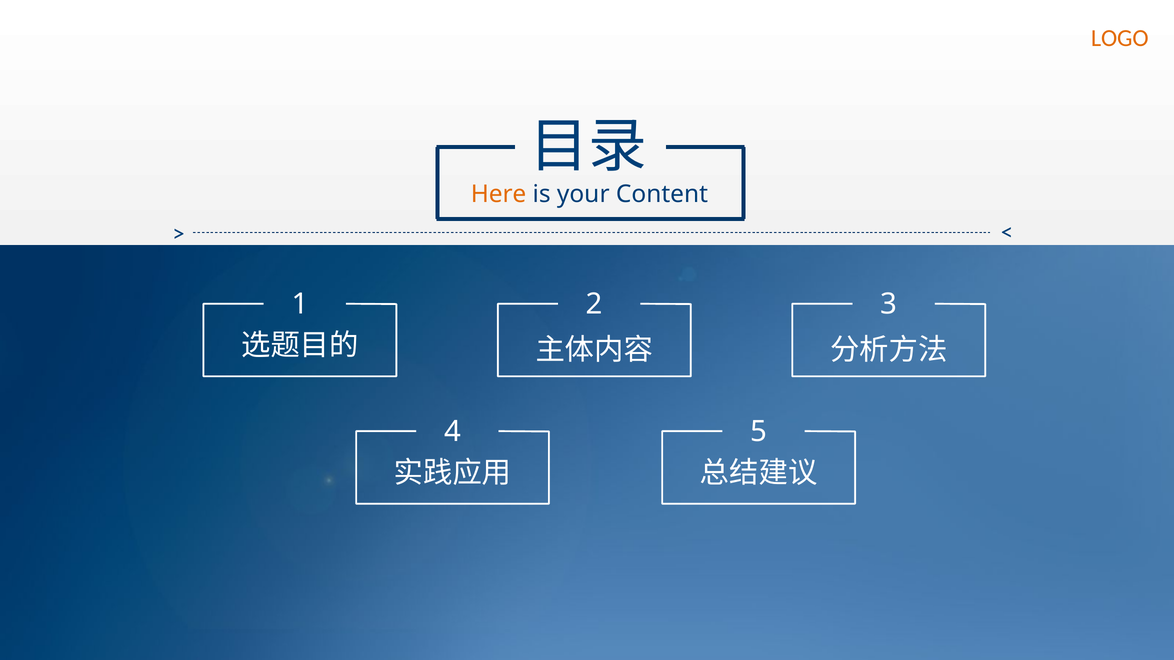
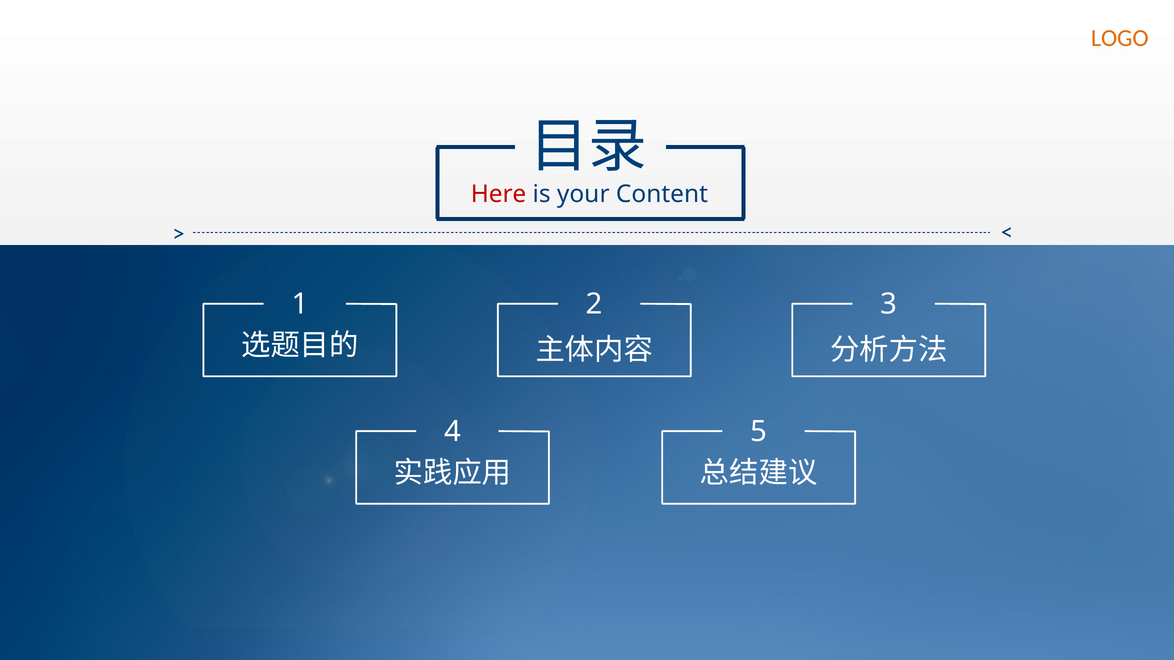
Here colour: orange -> red (499, 194)
